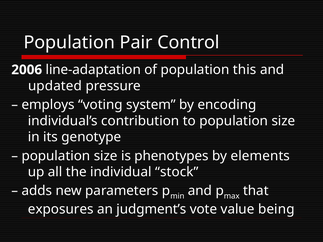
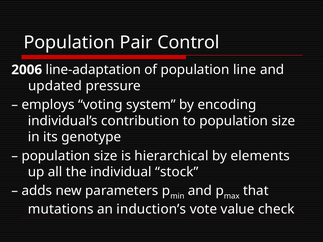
this: this -> line (245, 70)
phenotypes: phenotypes -> hierarchical (171, 156)
exposures: exposures -> mutations (61, 209)
judgment’s: judgment’s -> induction’s (151, 209)
being: being -> check (276, 209)
